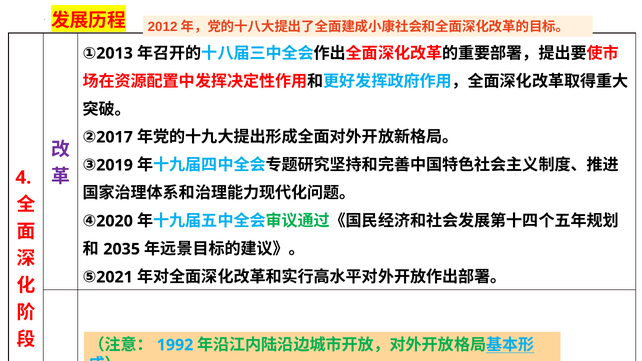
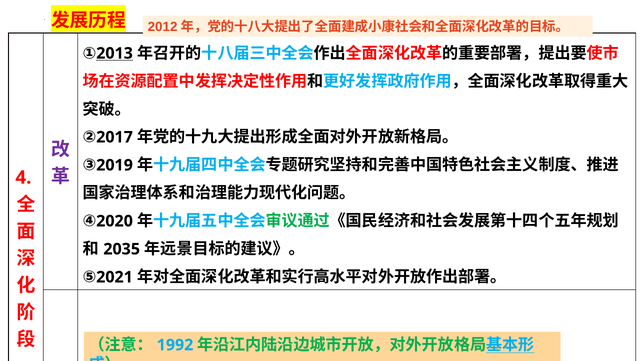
2013 underline: none -> present (115, 53)
